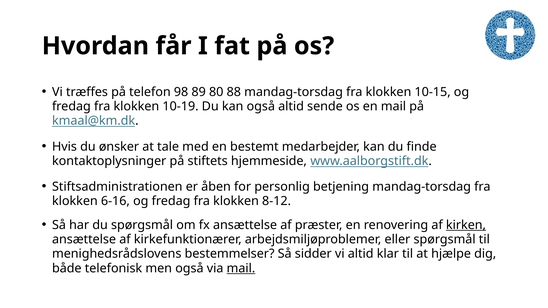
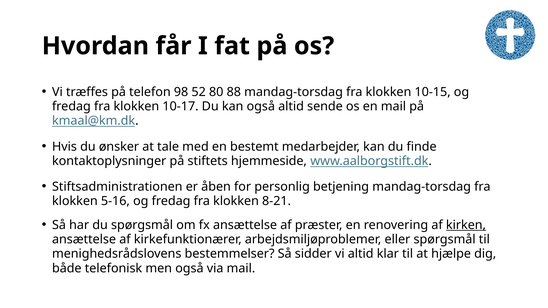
89: 89 -> 52 (199, 92)
10-19: 10-19 -> 10-17 (181, 106)
6-16: 6-16 -> 5-16 (115, 201)
8-12: 8-12 -> 8-21 (277, 201)
mail underline: present -> none (241, 269)
